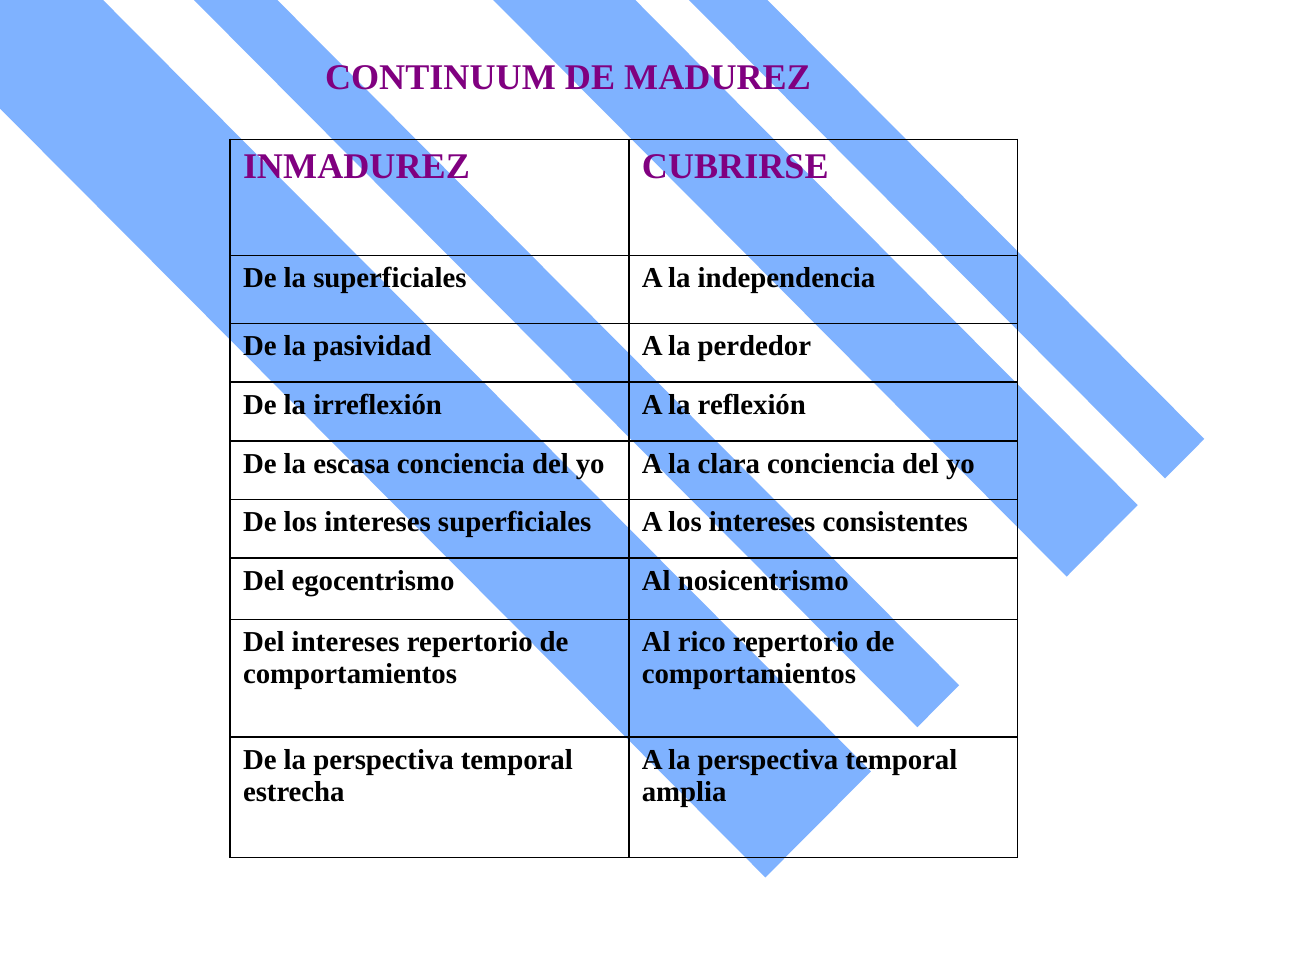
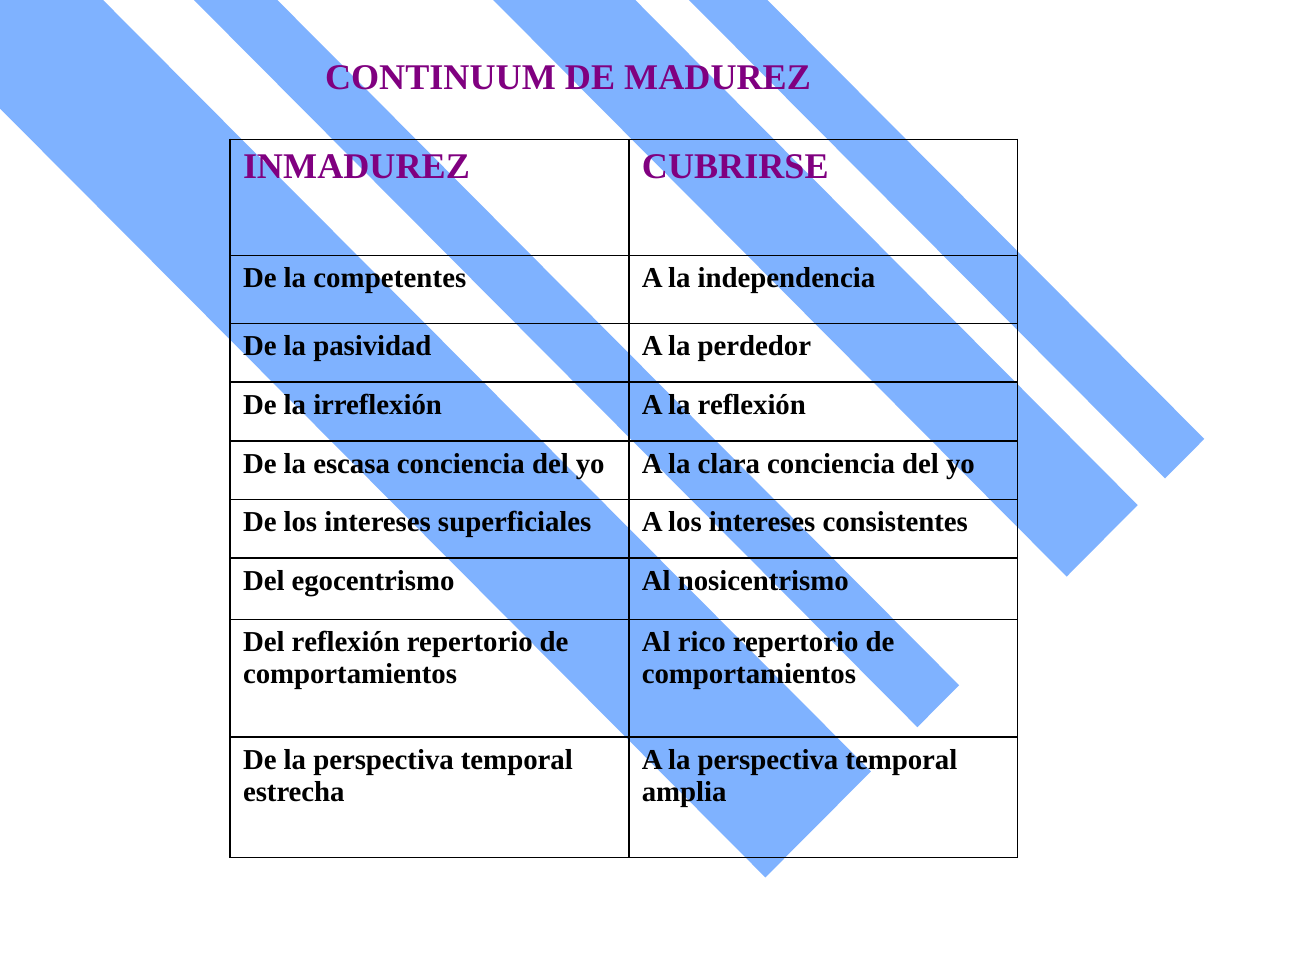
la superficiales: superficiales -> competentes (390, 278)
Del intereses: intereses -> reflexión (346, 642)
